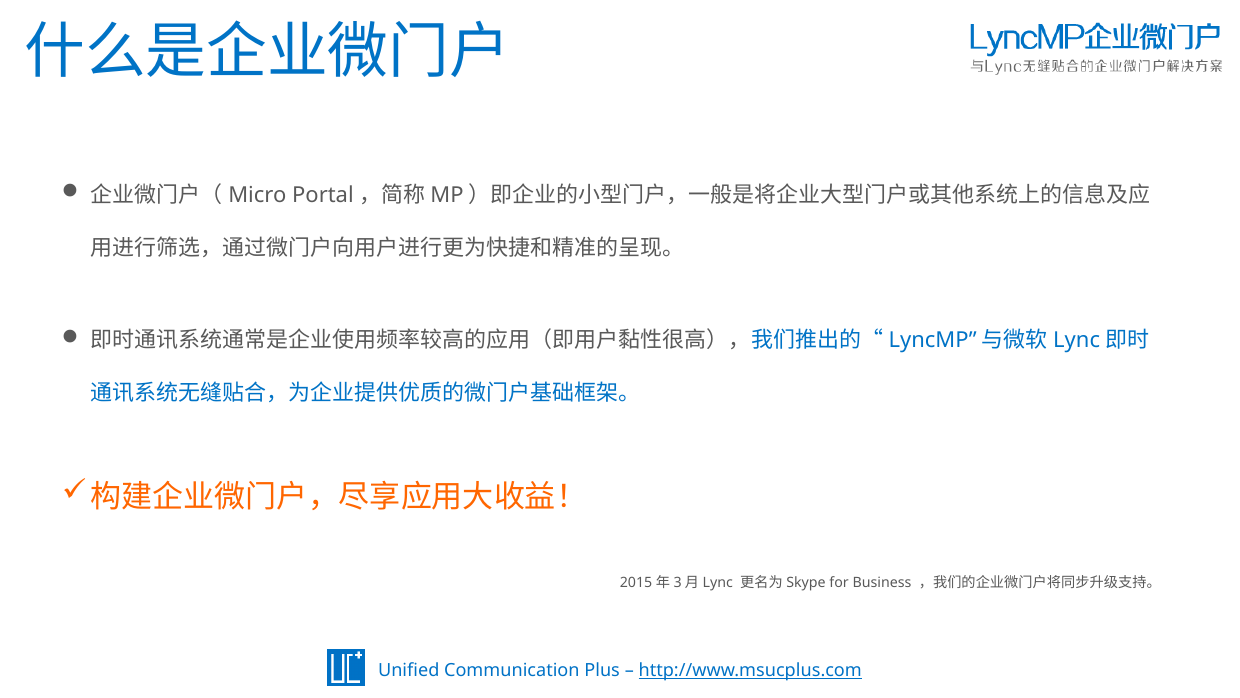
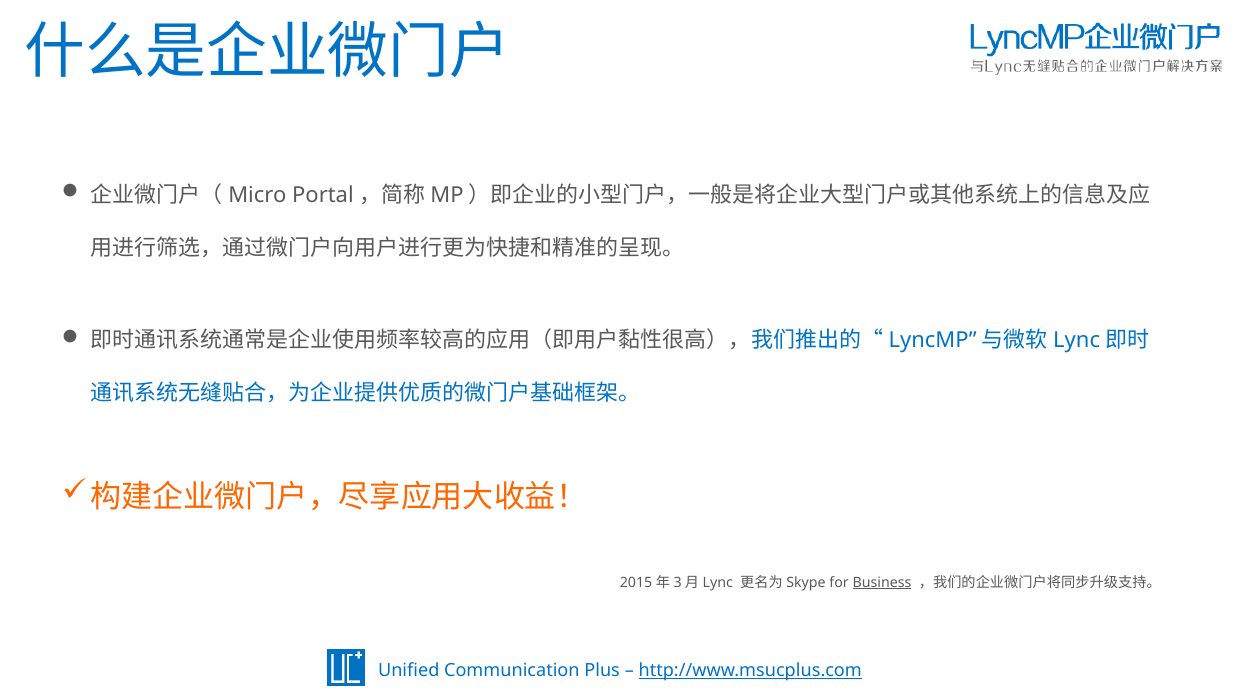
Business underline: none -> present (882, 582)
